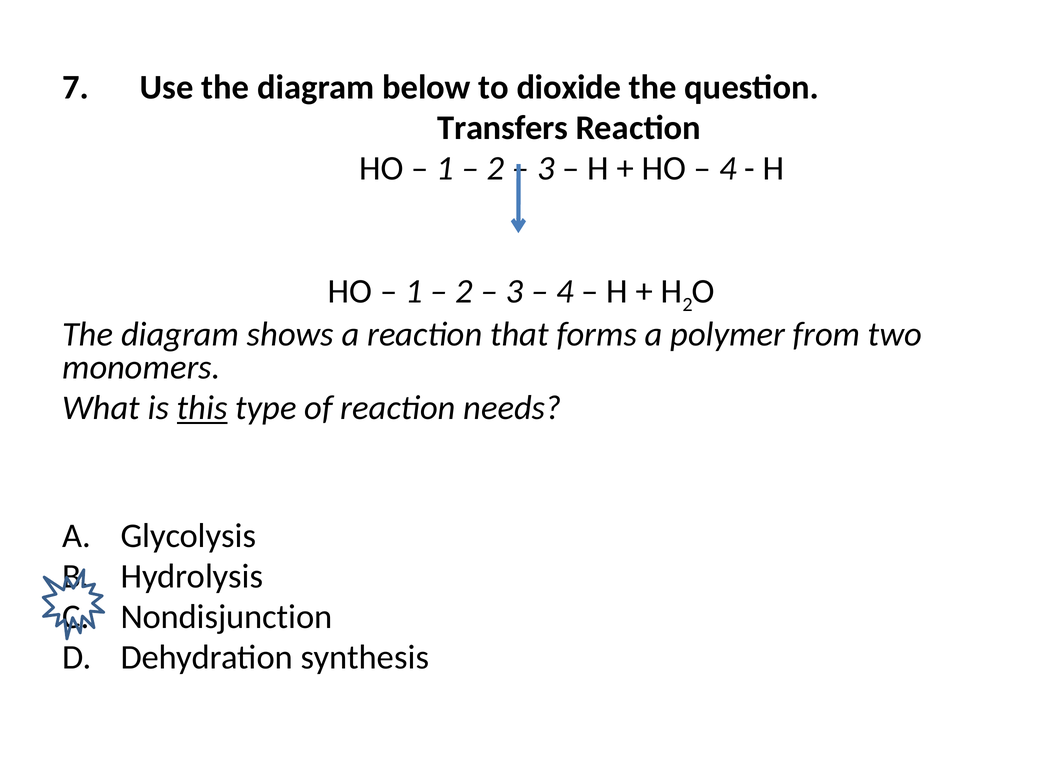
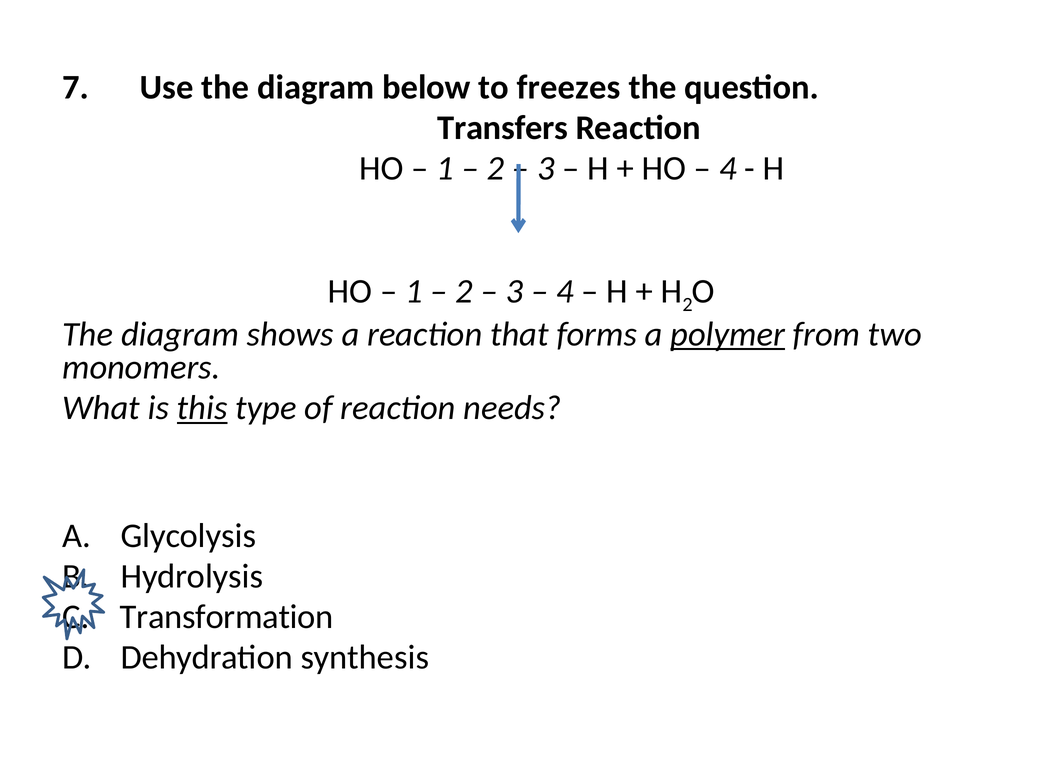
dioxide: dioxide -> freezes (569, 87)
polymer underline: none -> present (728, 335)
Nondisjunction: Nondisjunction -> Transformation (227, 617)
